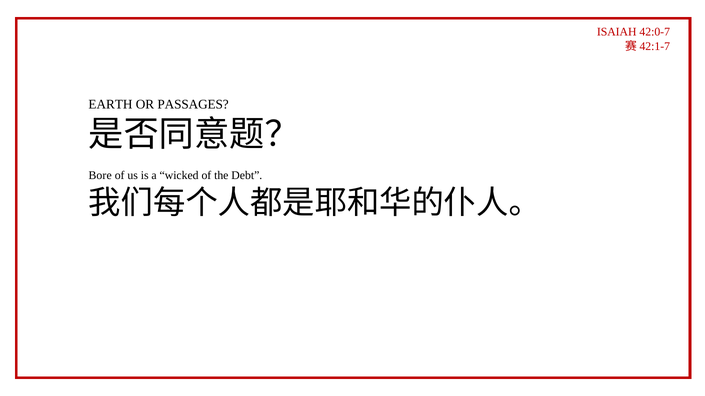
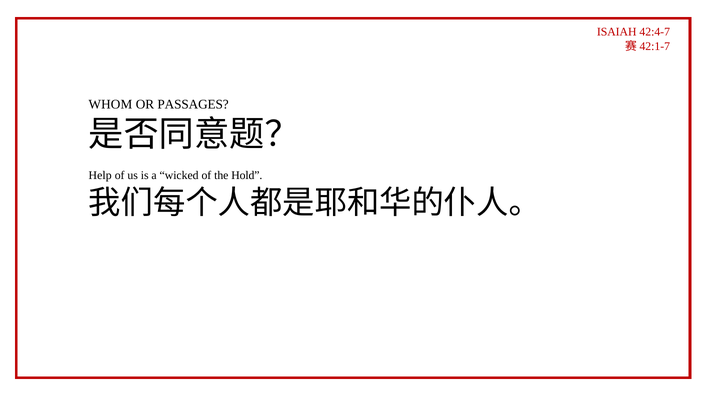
42:0-7: 42:0-7 -> 42:4-7 (655, 32)
EARTH: EARTH -> WHOM (110, 104)
Bore: Bore -> Help (100, 176)
Debt: Debt -> Hold (247, 176)
